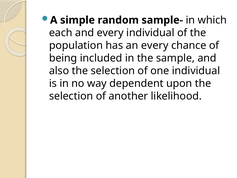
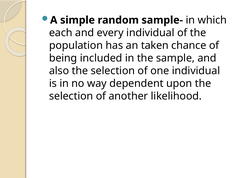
an every: every -> taken (155, 45)
